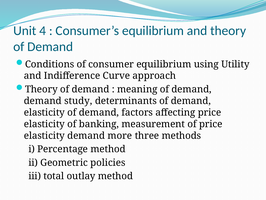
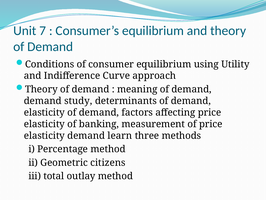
4: 4 -> 7 (43, 31)
more: more -> learn (120, 135)
policies: policies -> citizens (108, 162)
